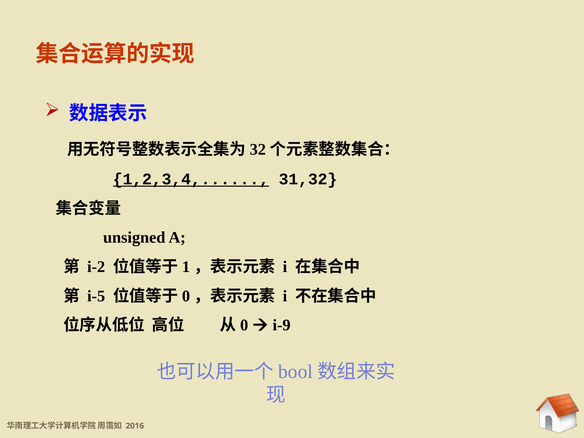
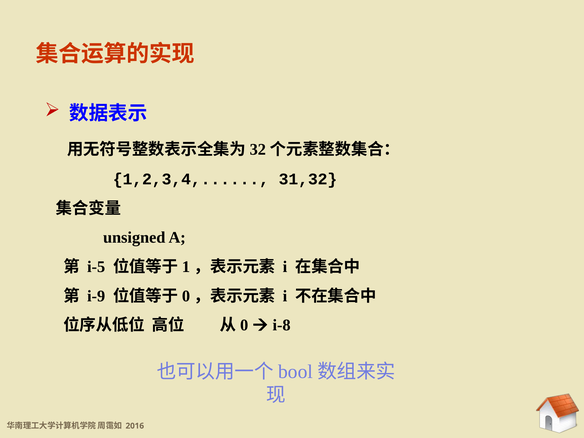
1,2,3,4 underline: present -> none (191, 179)
i-2: i-2 -> i-5 (96, 267)
i-5: i-5 -> i-9 (96, 296)
i-9: i-9 -> i-8 (282, 325)
